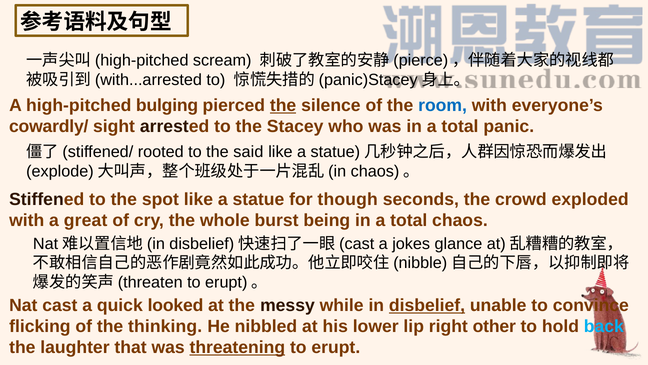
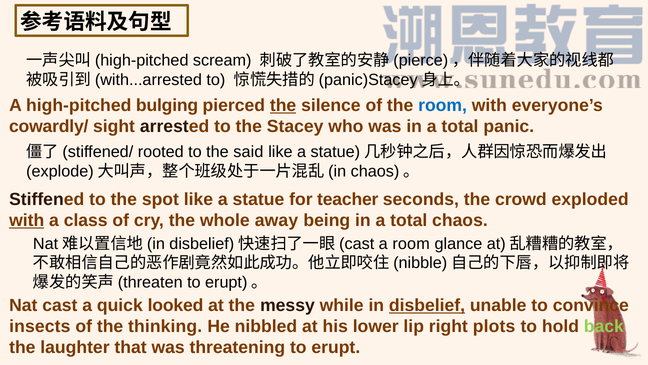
though: though -> teacher (348, 199)
with underline: none -> present (27, 220)
great: great -> class (86, 220)
burst: burst -> away (276, 220)
a jokes: jokes -> room (411, 243)
flicking: flicking -> insects (40, 326)
other: other -> plots (494, 326)
back colour: light blue -> light green (604, 326)
threatening underline: present -> none (237, 347)
